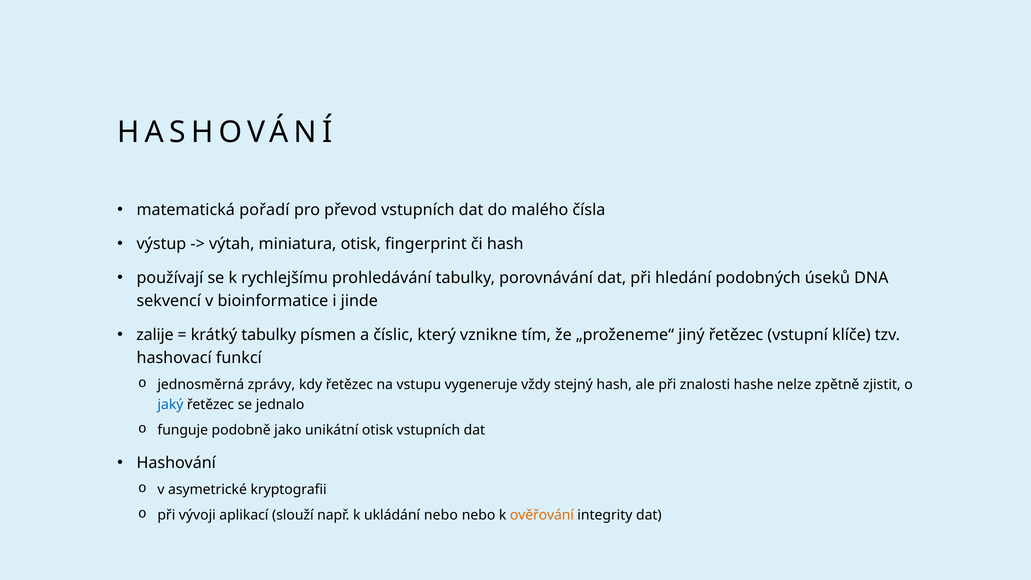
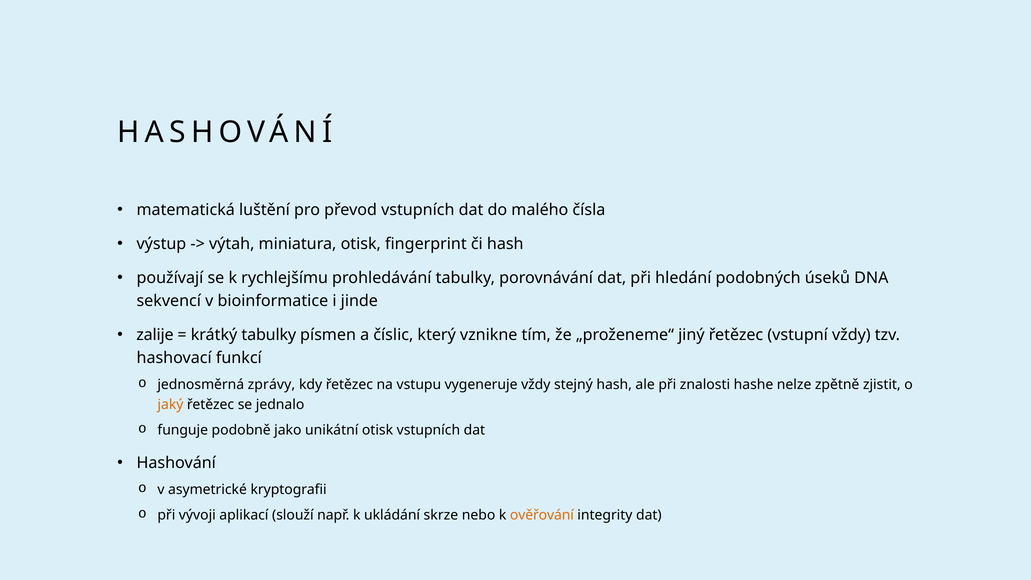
pořadí: pořadí -> luštění (264, 210)
vstupní klíče: klíče -> vždy (851, 335)
jaký colour: blue -> orange (170, 405)
ukládání nebo: nebo -> skrze (441, 515)
